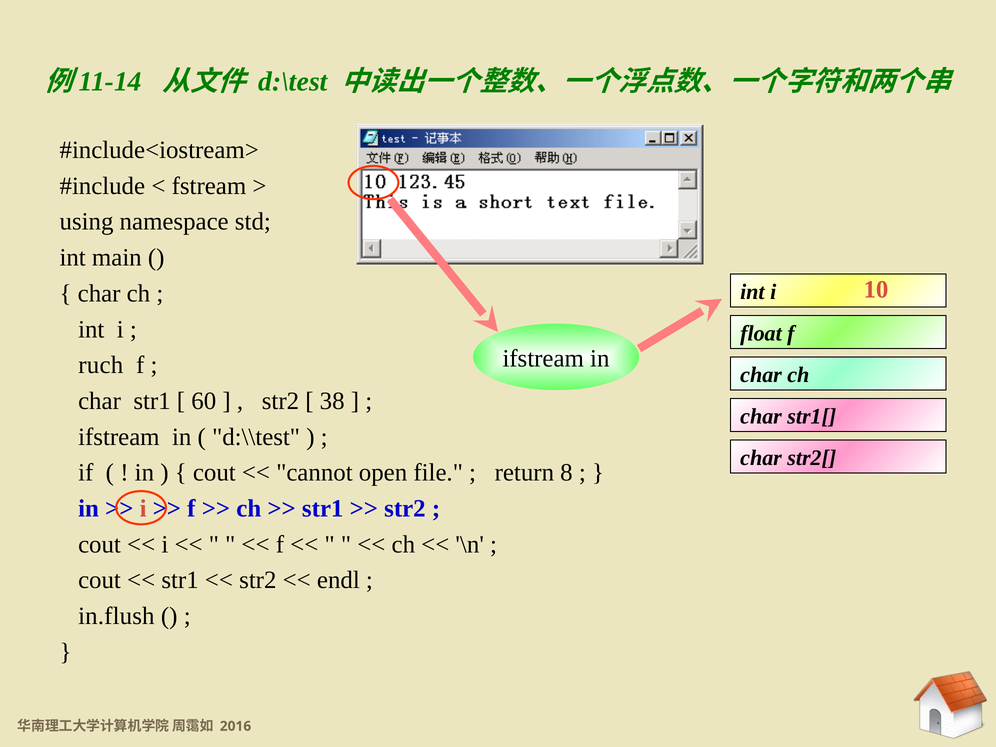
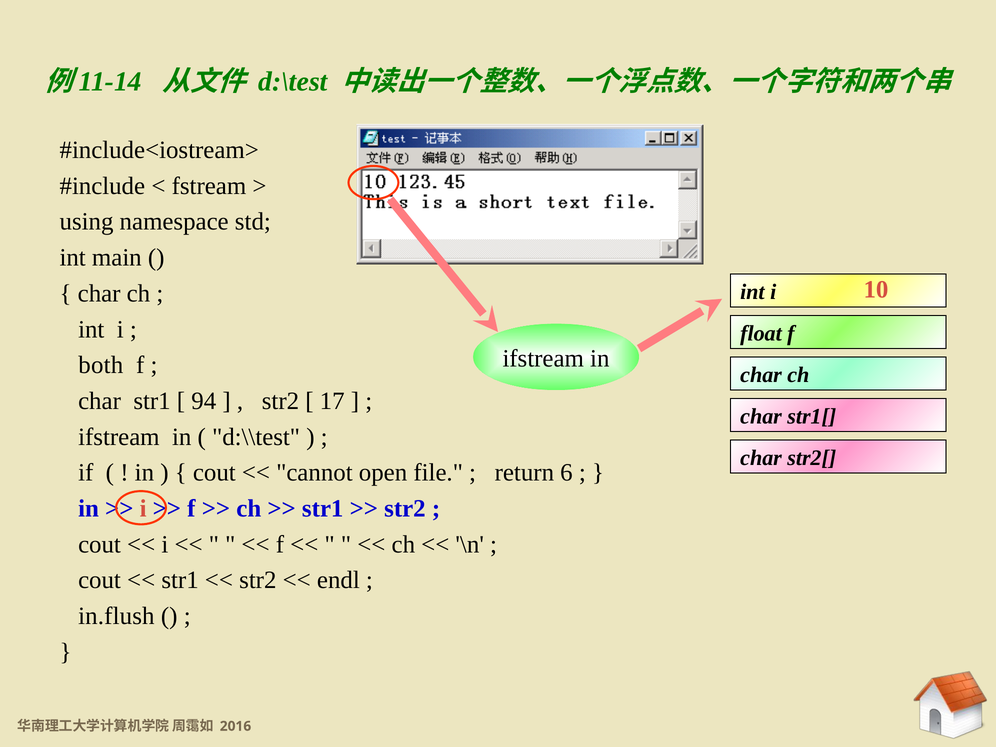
ruch: ruch -> both (101, 365)
60: 60 -> 94 (204, 401)
38: 38 -> 17 (332, 401)
8: 8 -> 6 (566, 473)
